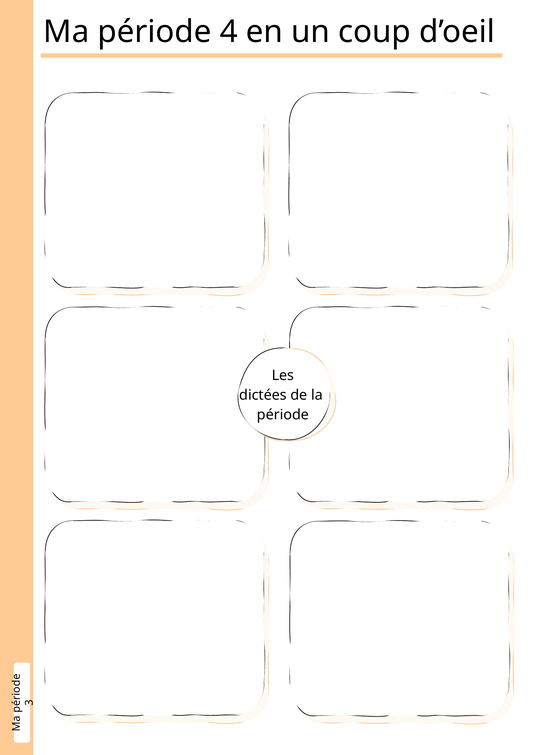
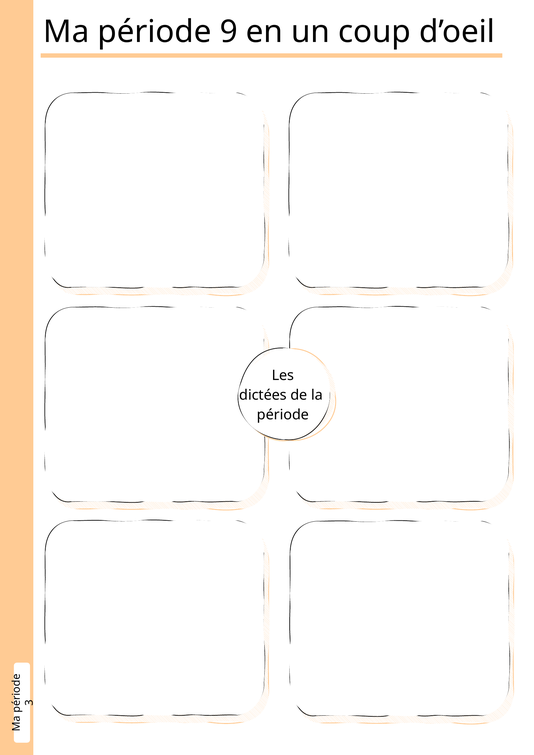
4: 4 -> 9 (229, 32)
